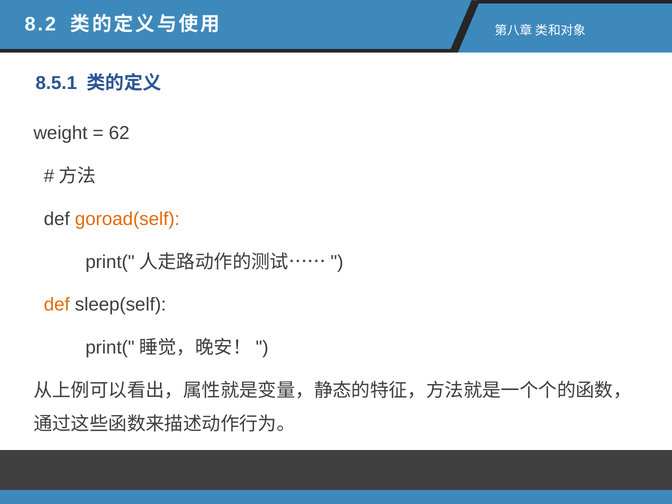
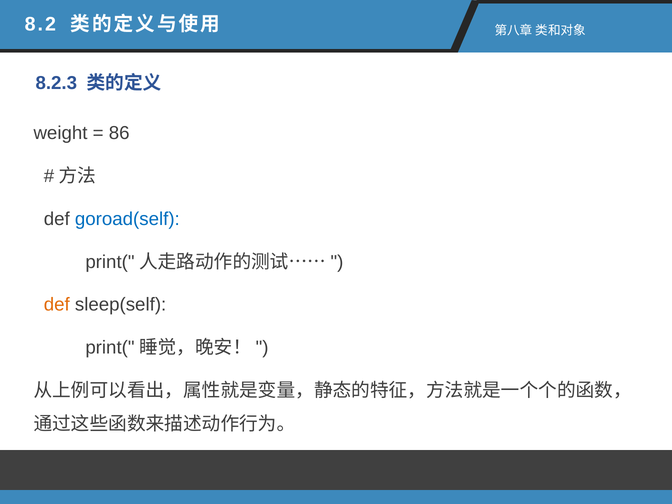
8.5.1: 8.5.1 -> 8.2.3 (56, 83)
62: 62 -> 86 (119, 133)
goroad(self colour: orange -> blue (127, 219)
